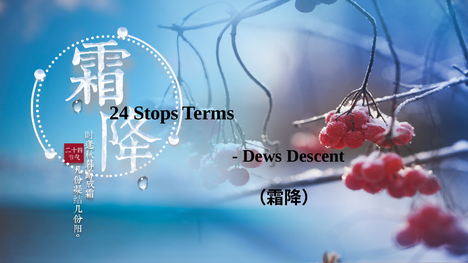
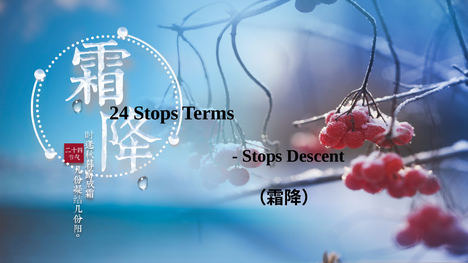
Dews: Dews -> Stops (262, 156)
